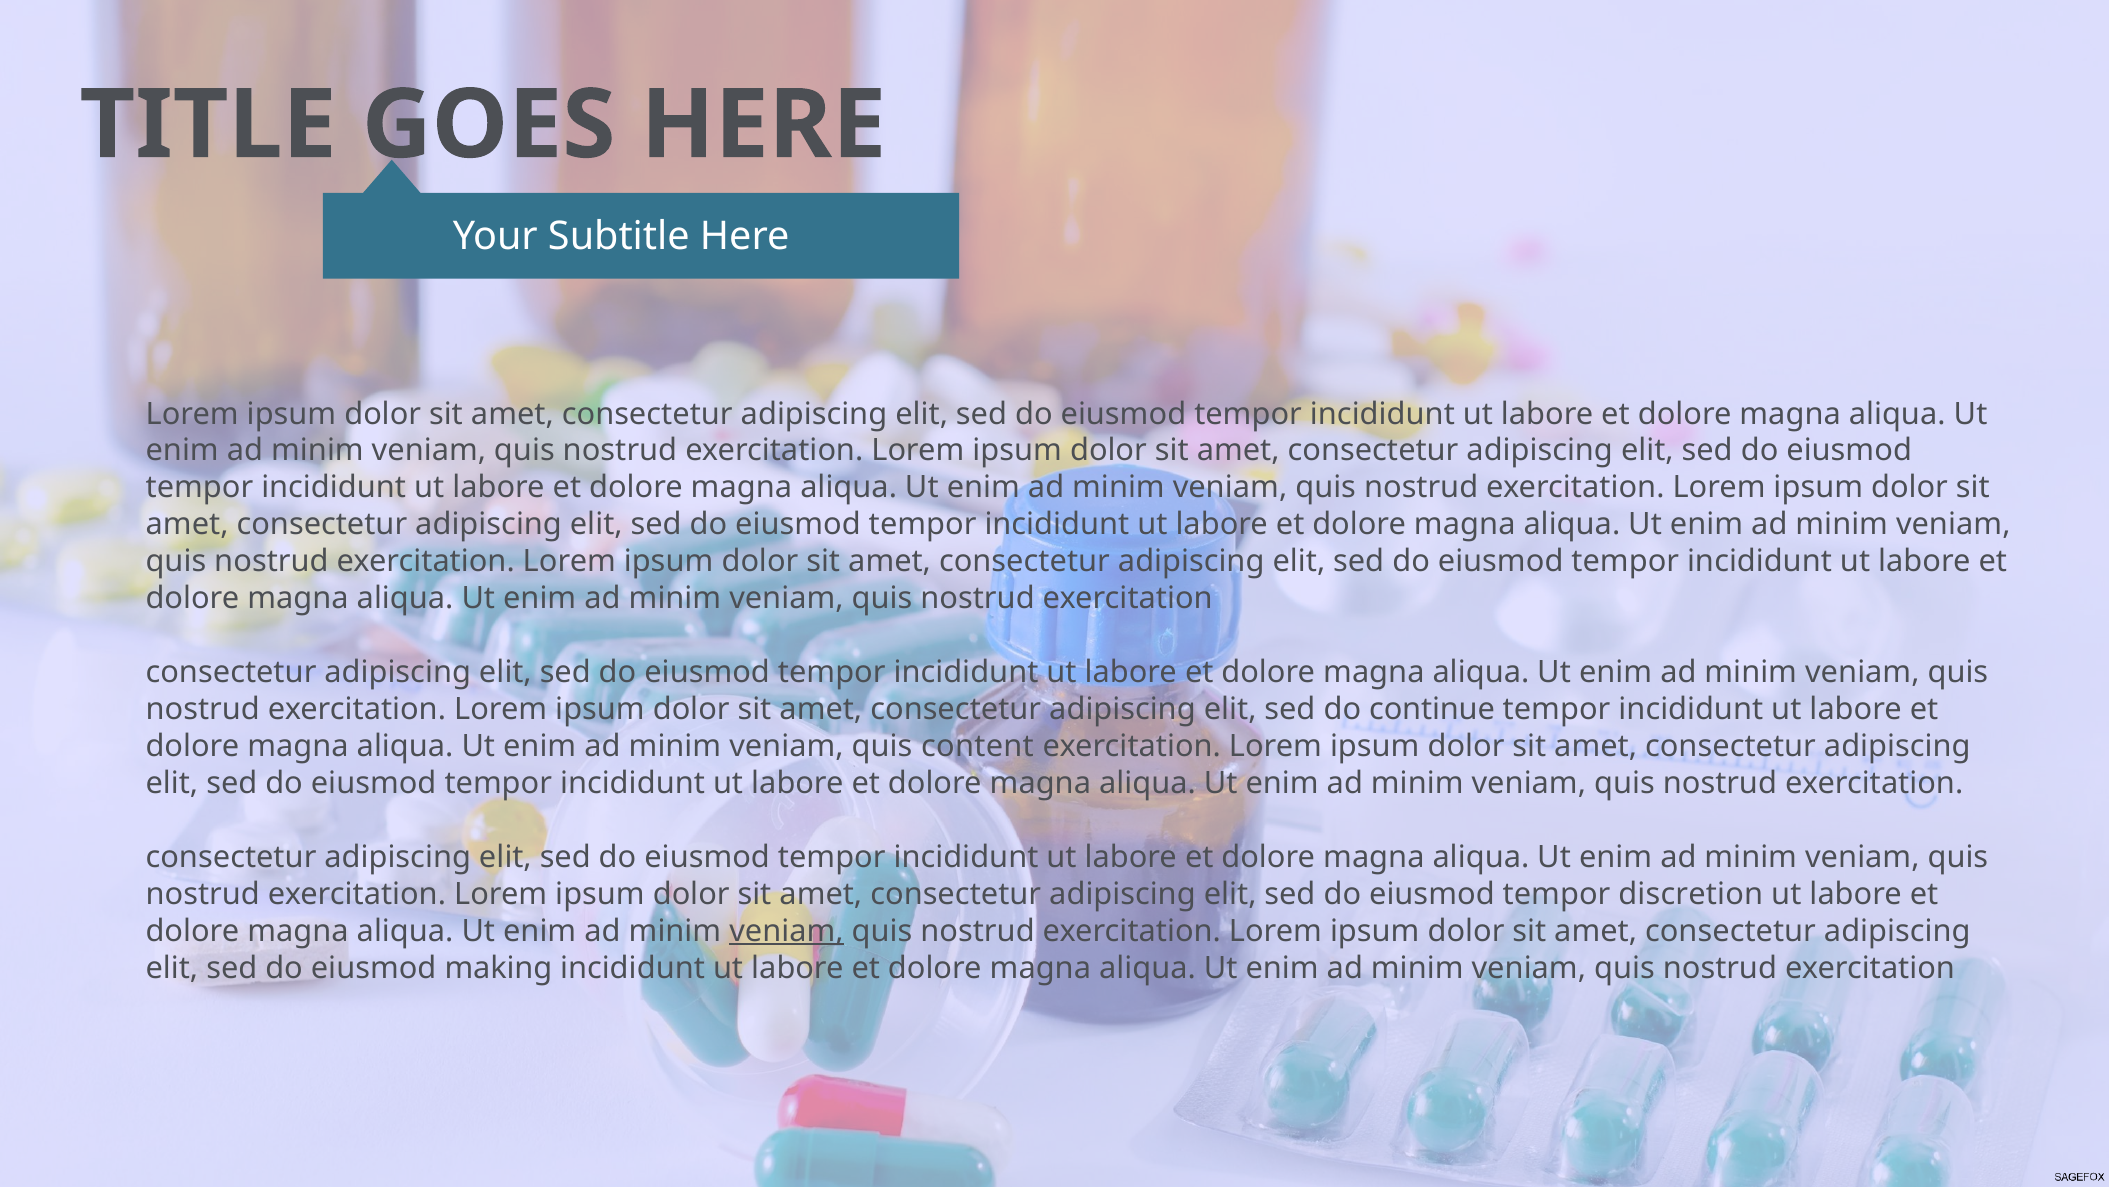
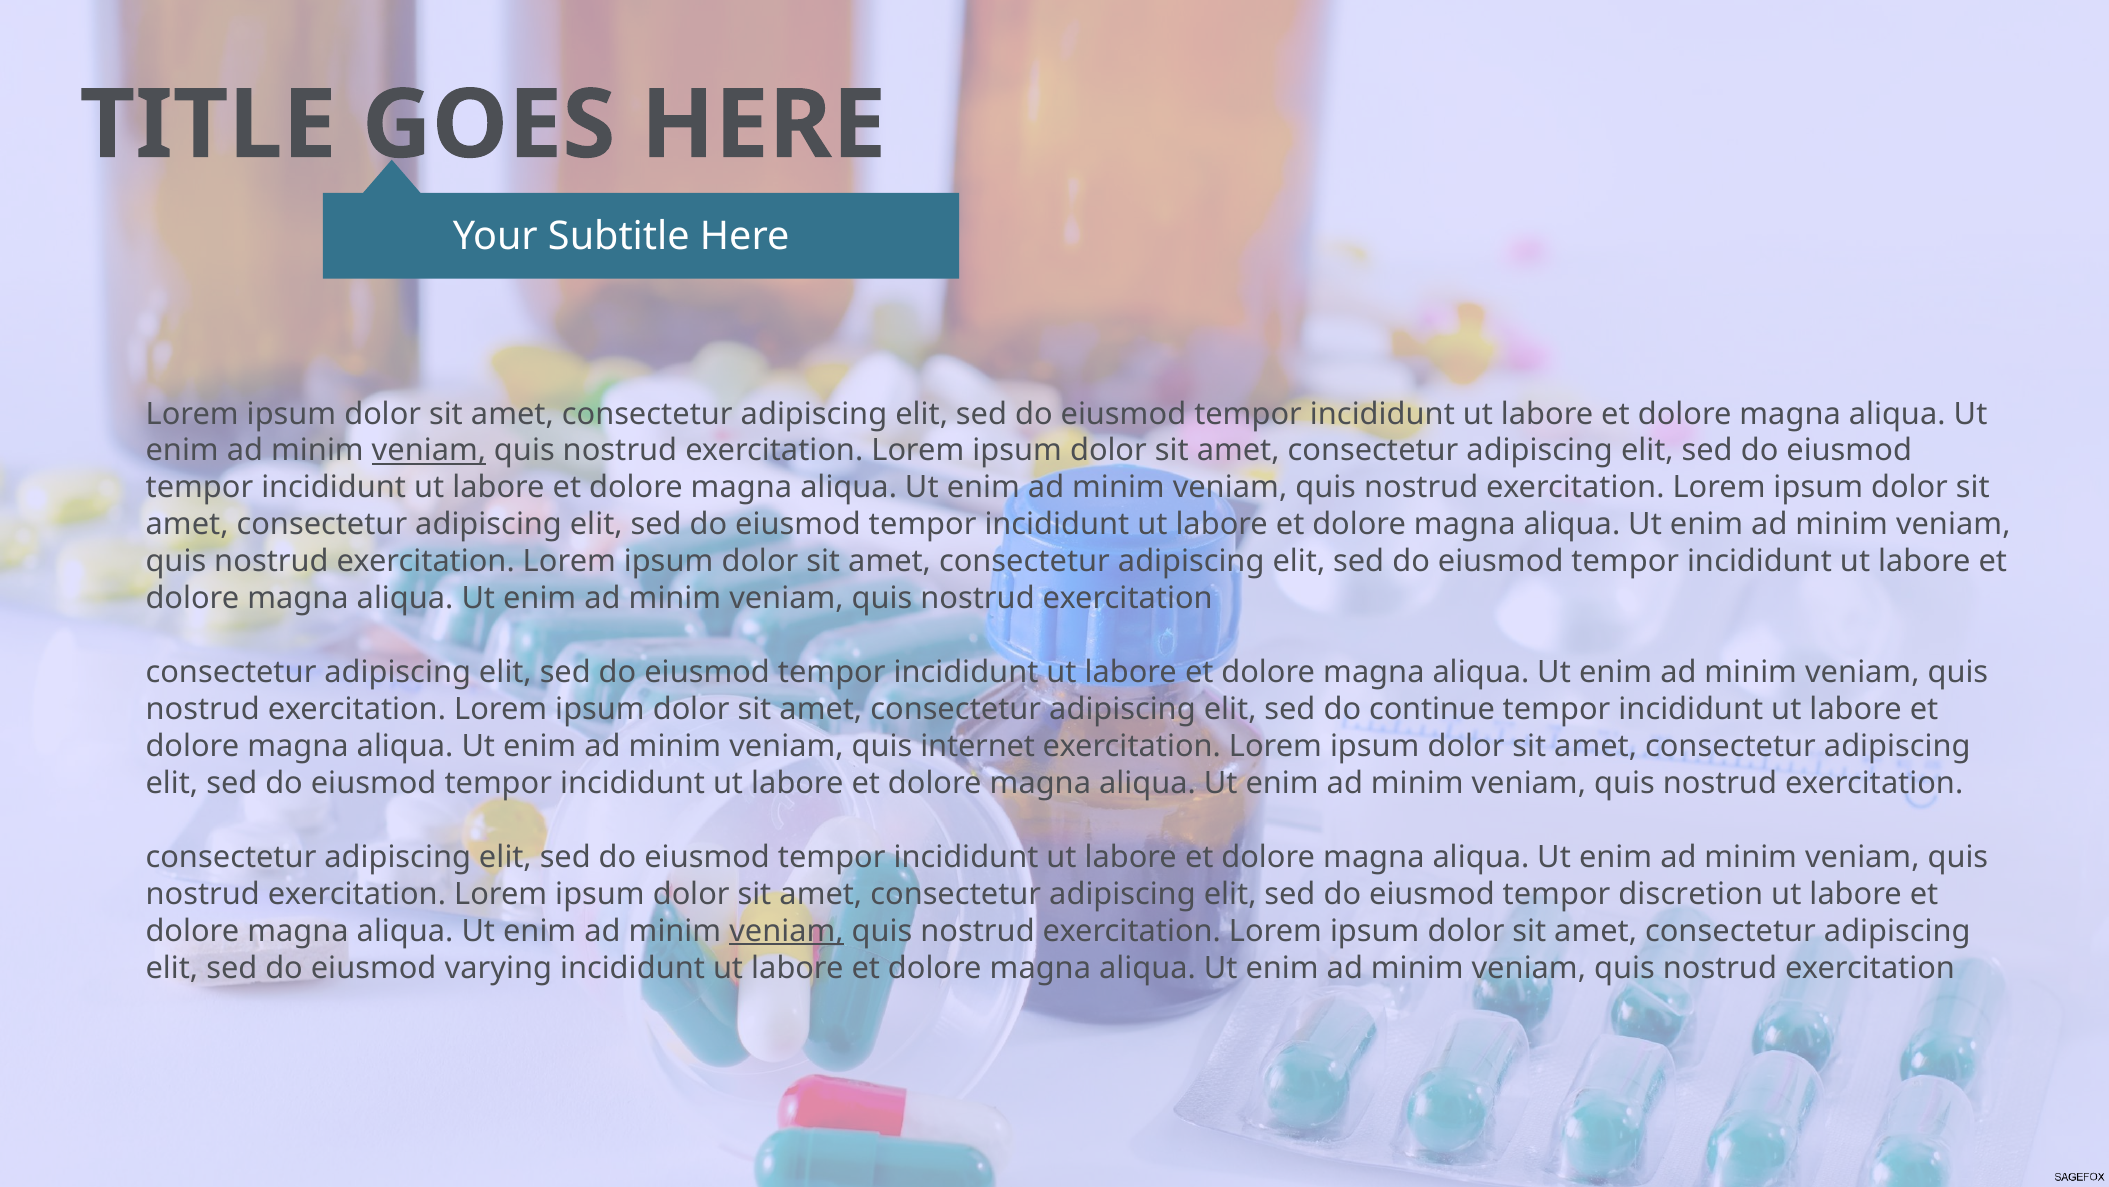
veniam underline: none -> present (429, 451)
content: content -> internet (978, 746)
making: making -> varying (498, 968)
